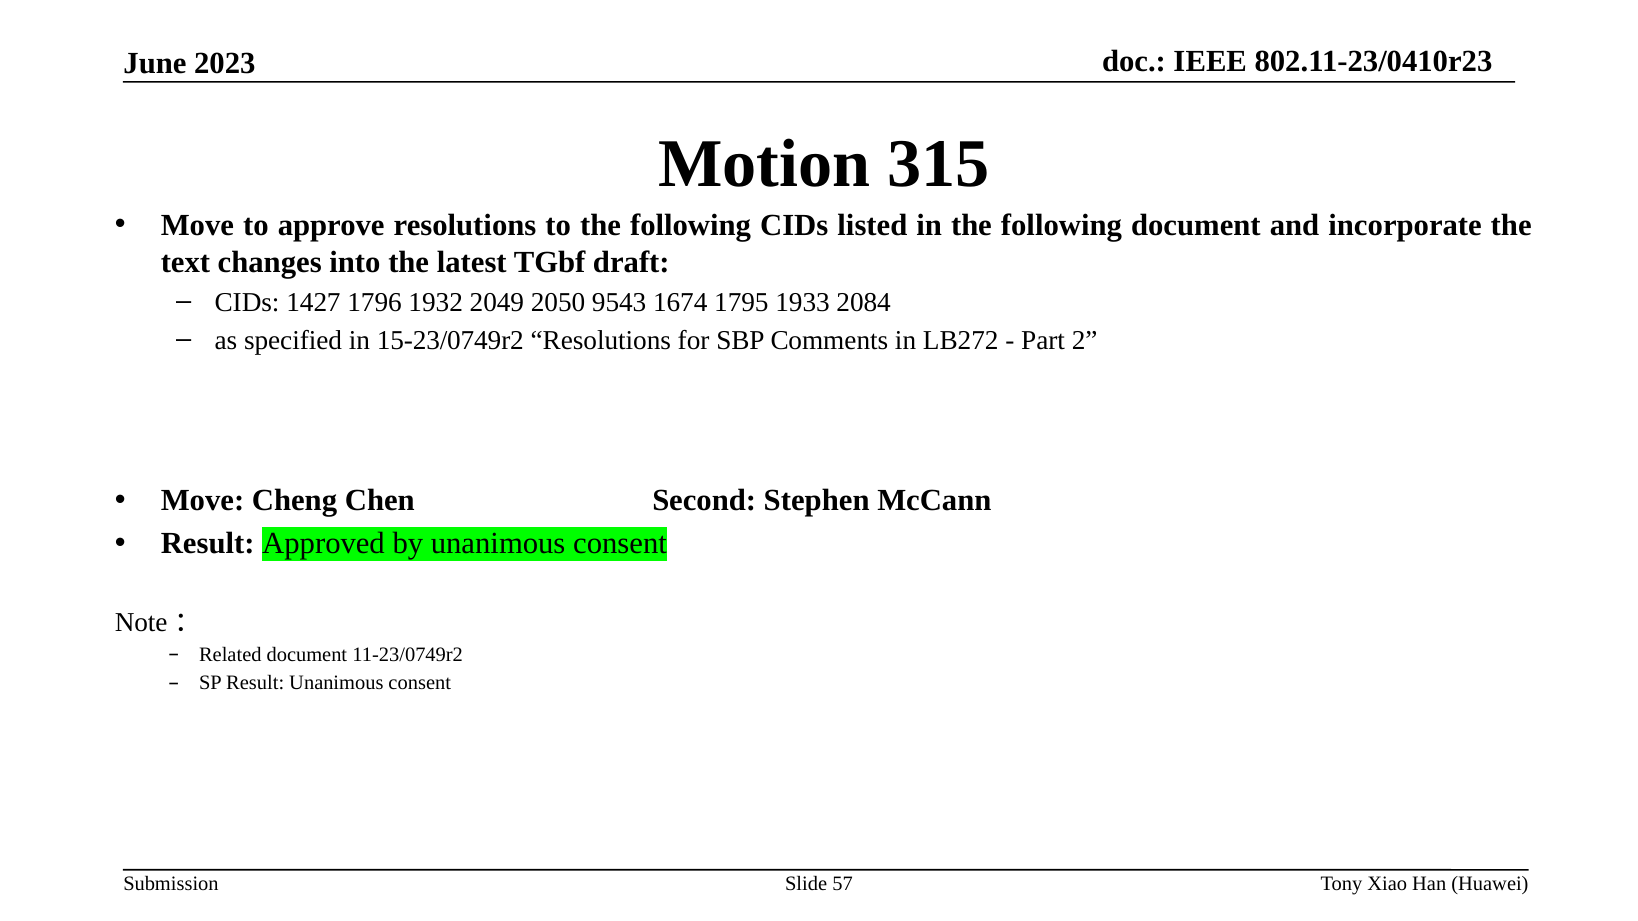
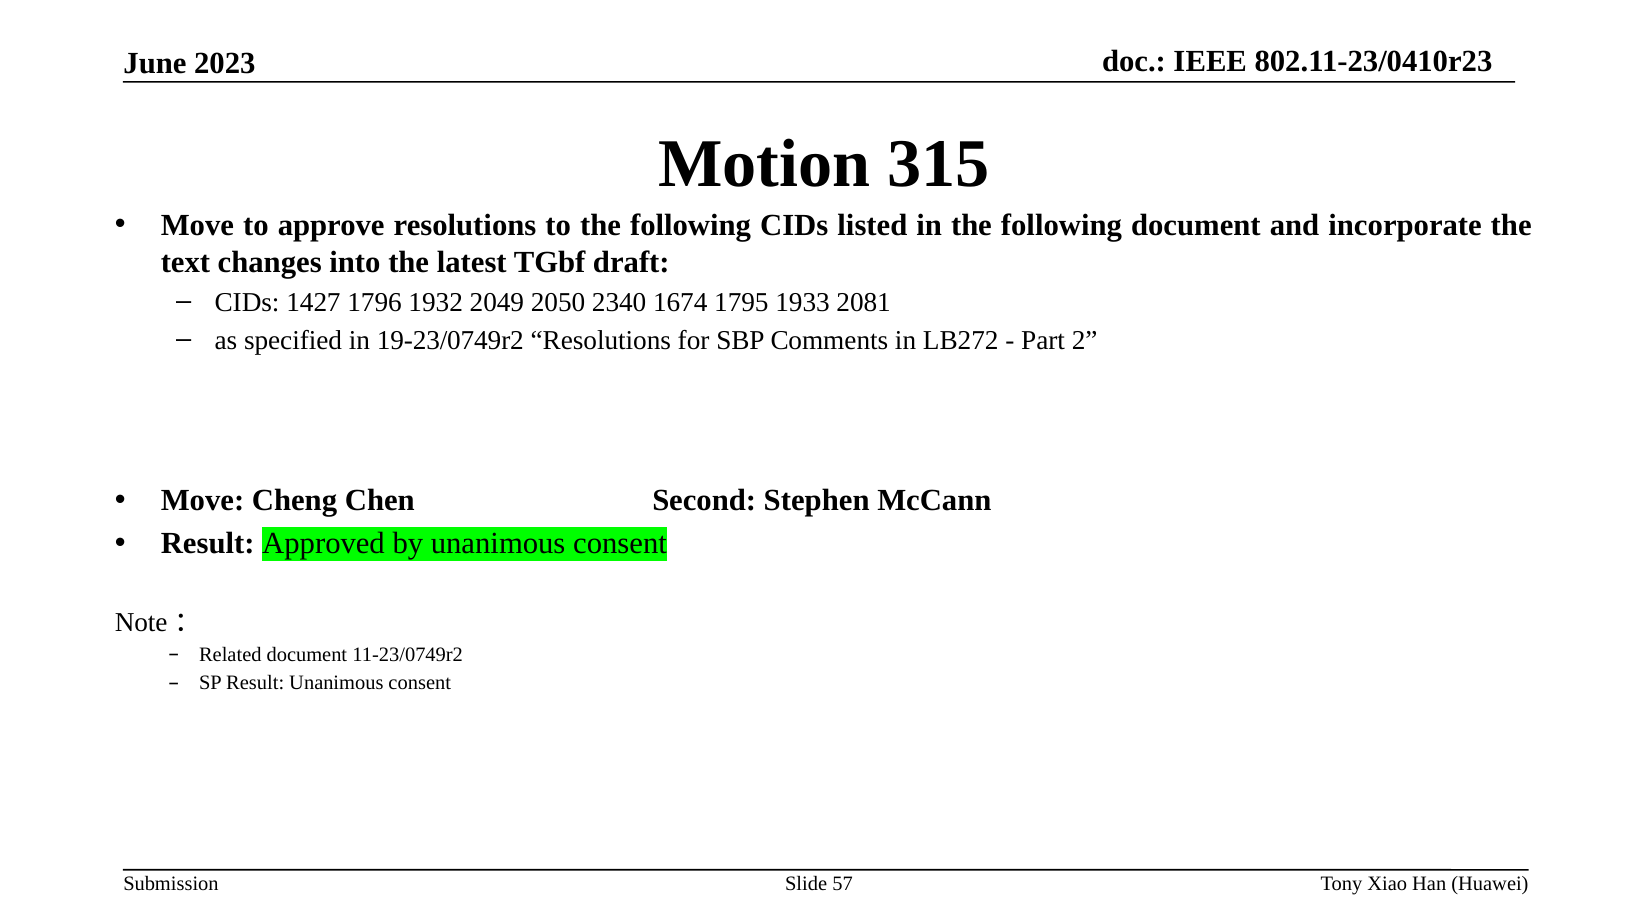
9543: 9543 -> 2340 (619, 302)
2084: 2084 -> 2081 (864, 302)
15-23/0749r2: 15-23/0749r2 -> 19-23/0749r2 (450, 340)
